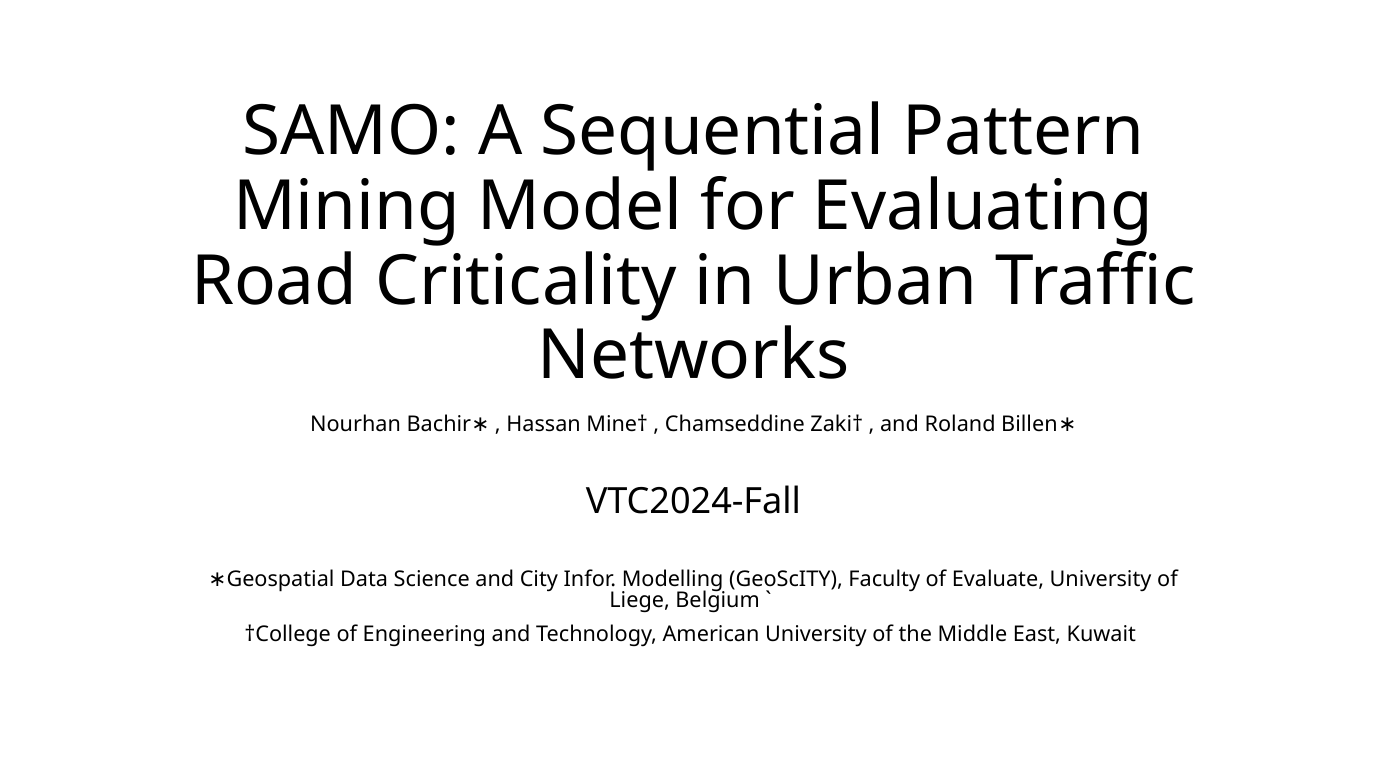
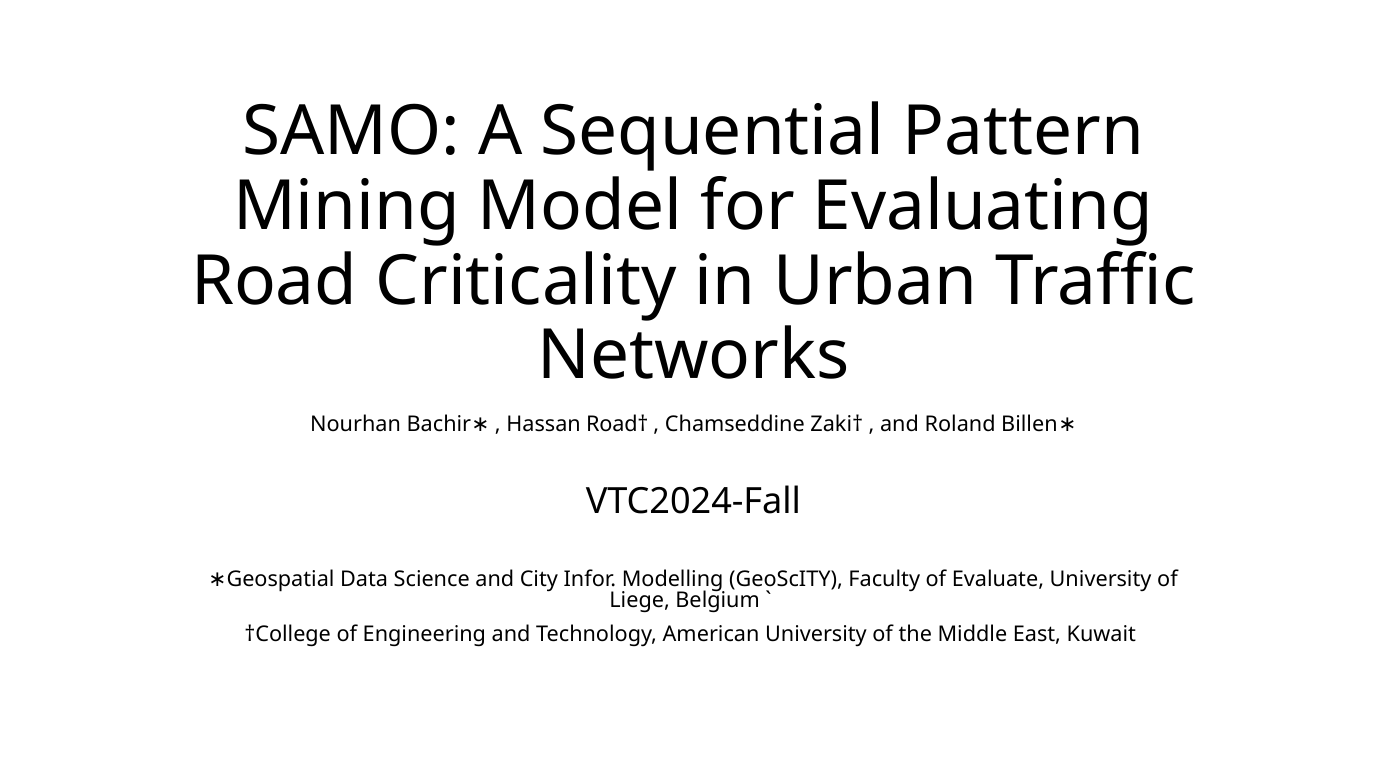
Mine†: Mine† -> Road† (617, 425)
